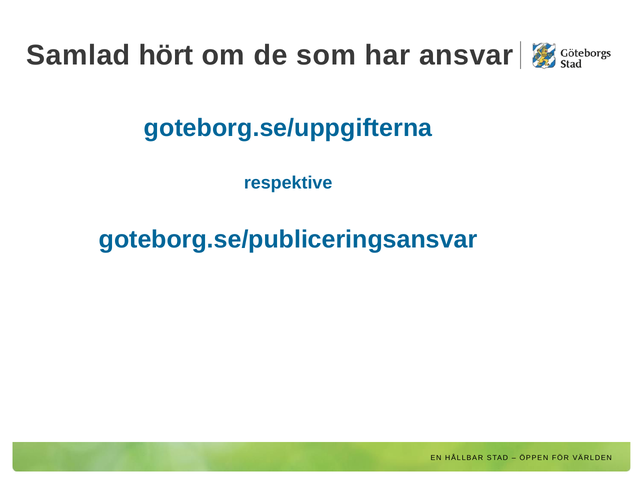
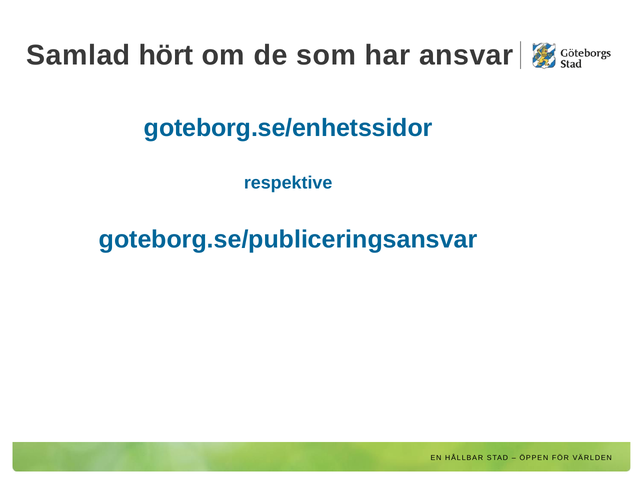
goteborg.se/uppgifterna: goteborg.se/uppgifterna -> goteborg.se/enhetssidor (288, 128)
